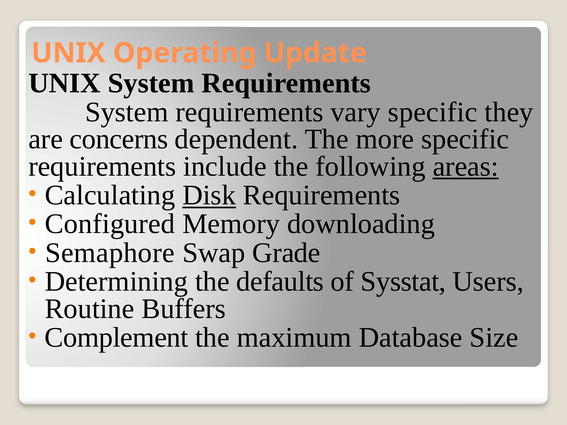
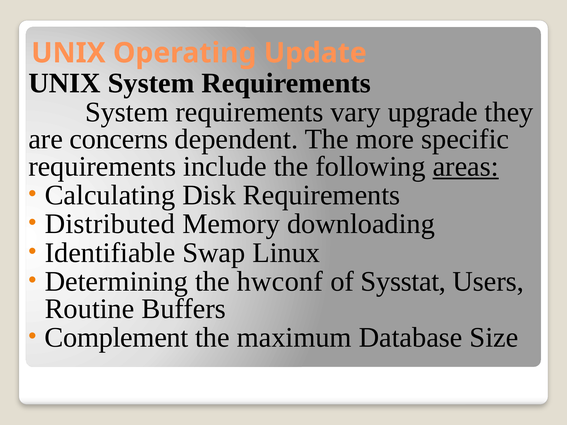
vary specific: specific -> upgrade (433, 112)
Disk underline: present -> none (209, 195)
Configured: Configured -> Distributed (110, 224)
Semaphore: Semaphore -> Identifiable (110, 253)
Grade: Grade -> Linux (286, 253)
defaults: defaults -> hwconf (280, 282)
